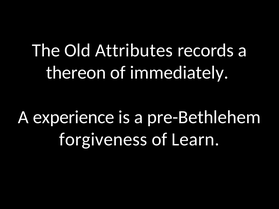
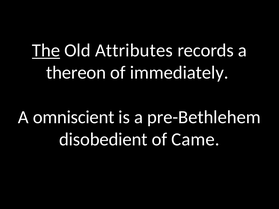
The underline: none -> present (46, 50)
experience: experience -> omniscient (74, 117)
forgiveness: forgiveness -> disobedient (103, 140)
Learn: Learn -> Came (195, 140)
